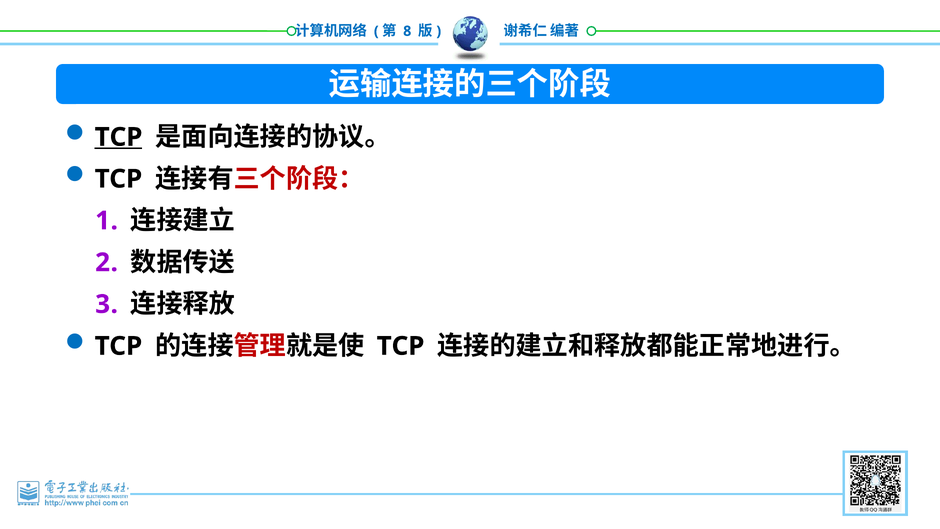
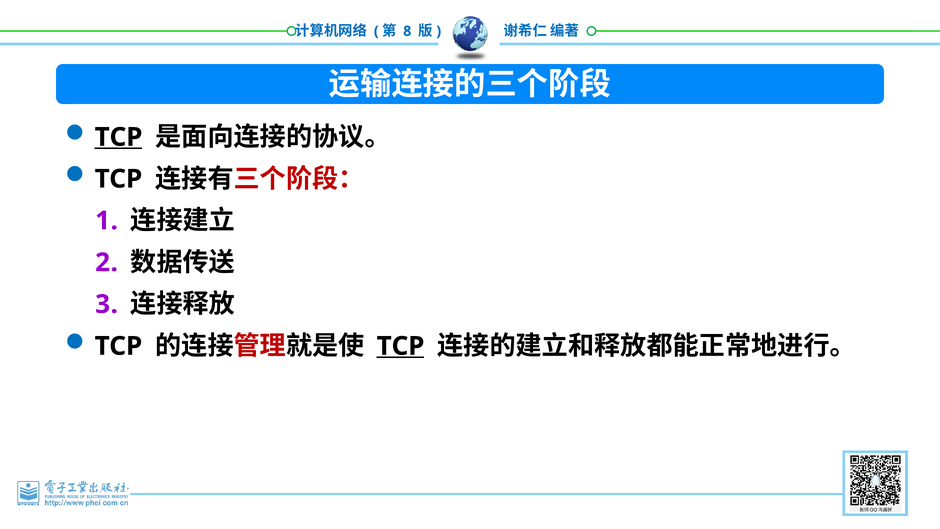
TCP underline: none -> present (401, 346)
